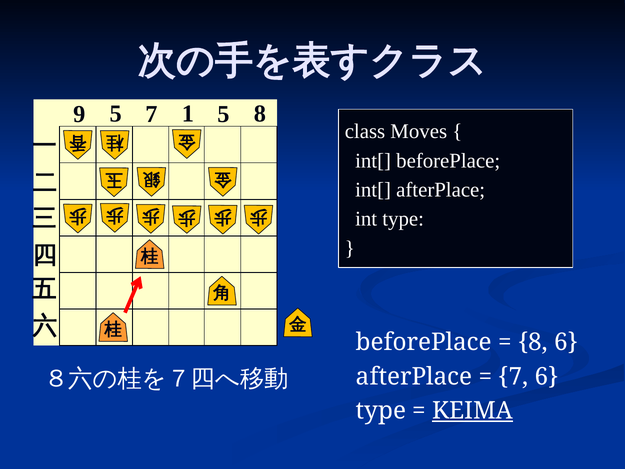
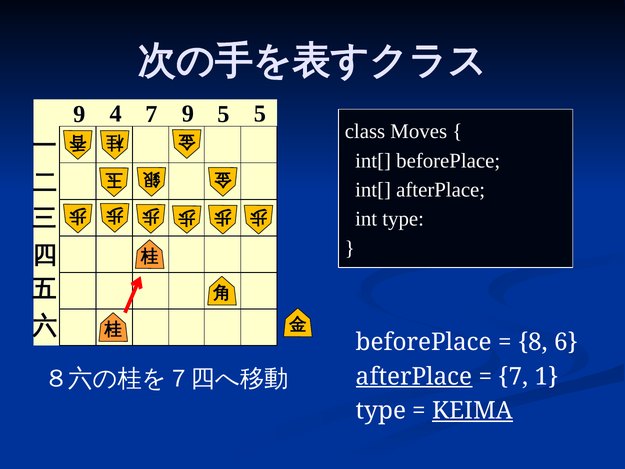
9 5: 5 -> 4 (116, 114)
7 1: 1 -> 9 (188, 114)
5 8: 8 -> 5 (260, 114)
afterPlace underline: none -> present (414, 376)
7 6: 6 -> 1 (547, 376)
